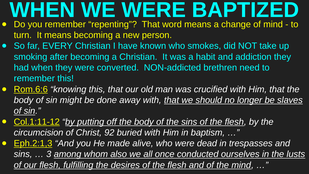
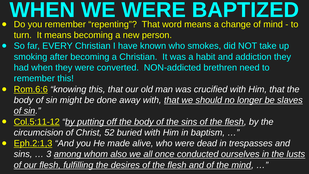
Col.1:11-12: Col.1:11-12 -> Col.5:11-12 (37, 122)
92: 92 -> 52 (109, 132)
